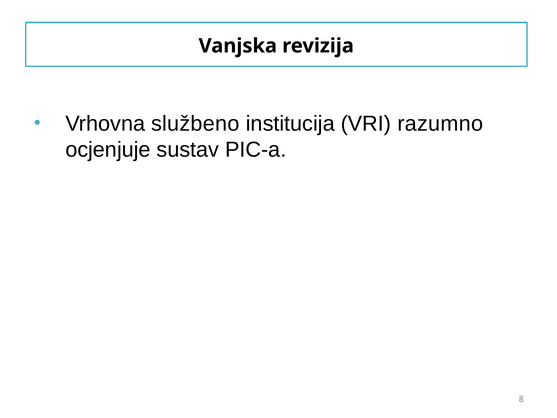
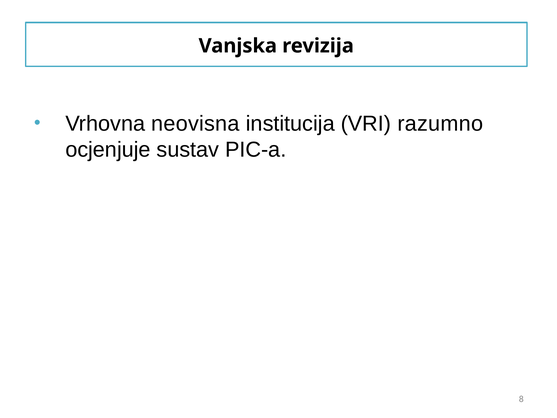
službeno: službeno -> neovisna (195, 124)
